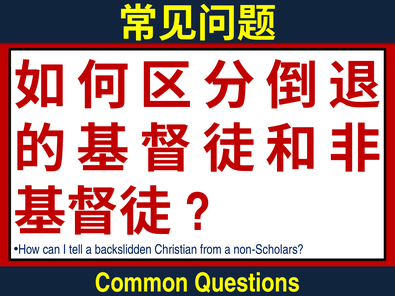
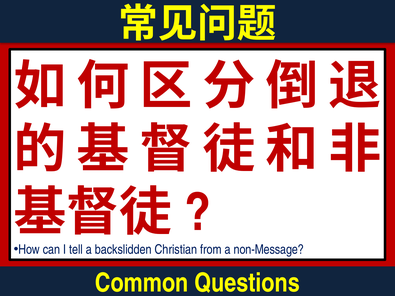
non-Scholars: non-Scholars -> non-Message (269, 250)
